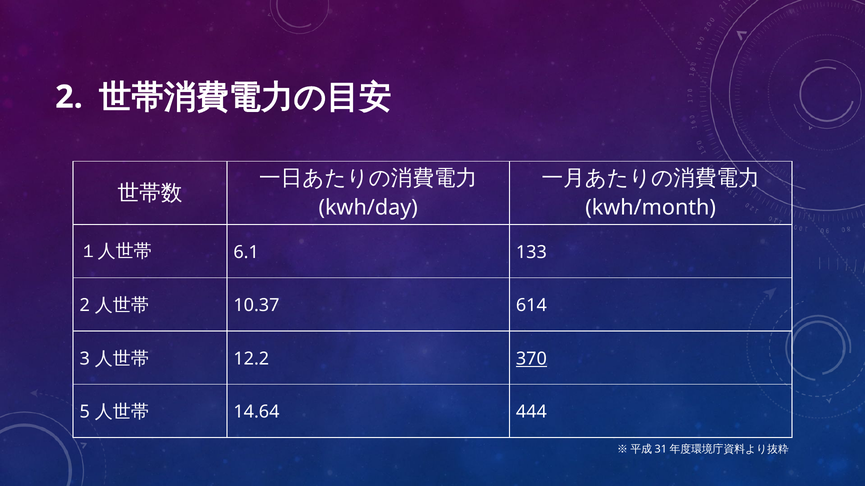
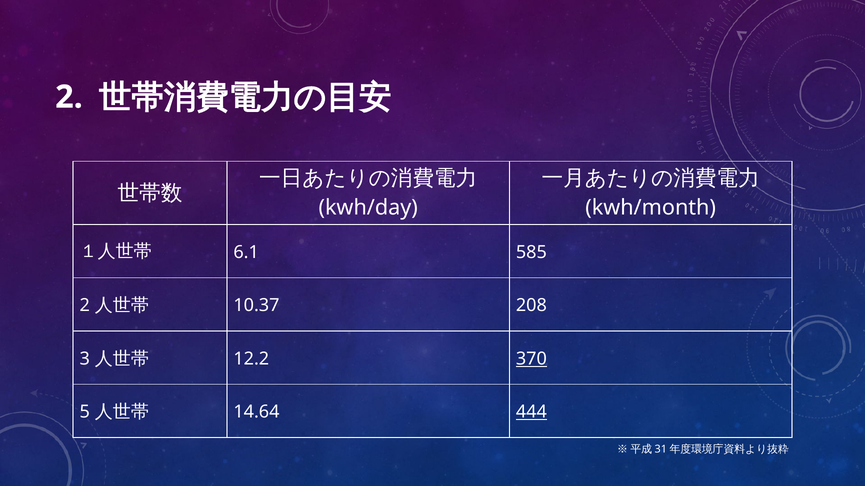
133: 133 -> 585 (531, 252)
614: 614 -> 208 (531, 306)
444 underline: none -> present (531, 412)
